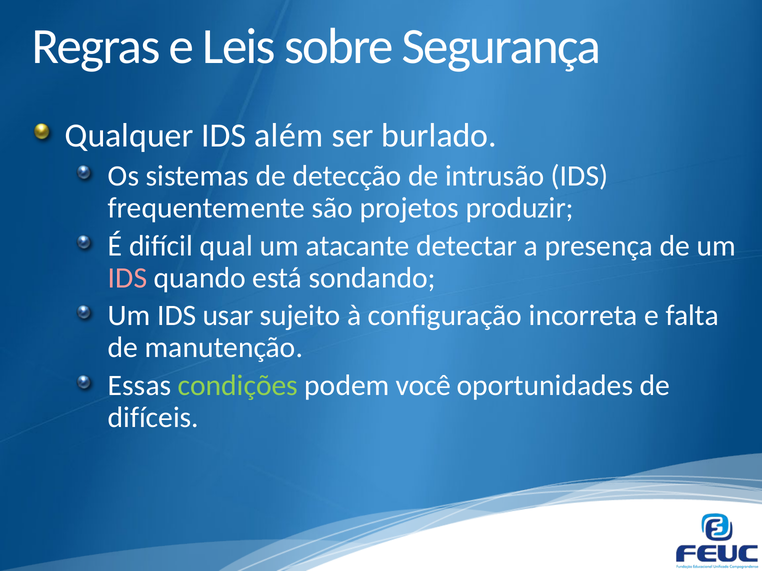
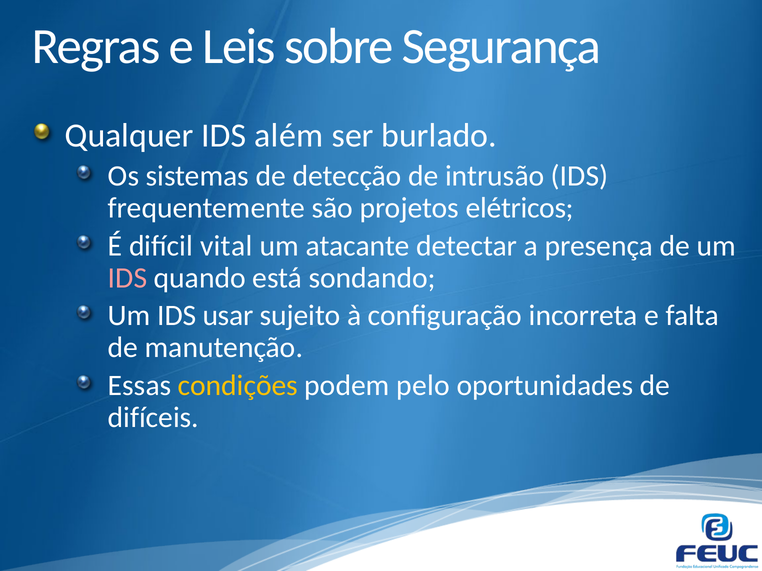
produzir: produzir -> elétricos (520, 208)
qual: qual -> vital (226, 246)
condições colour: light green -> yellow (238, 386)
você: você -> pelo (423, 386)
